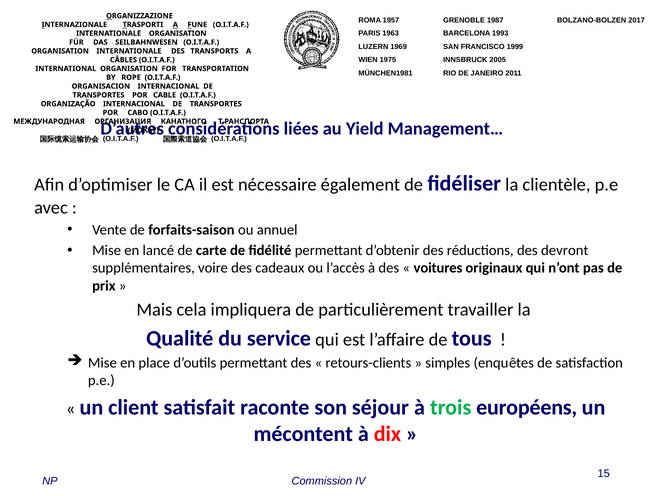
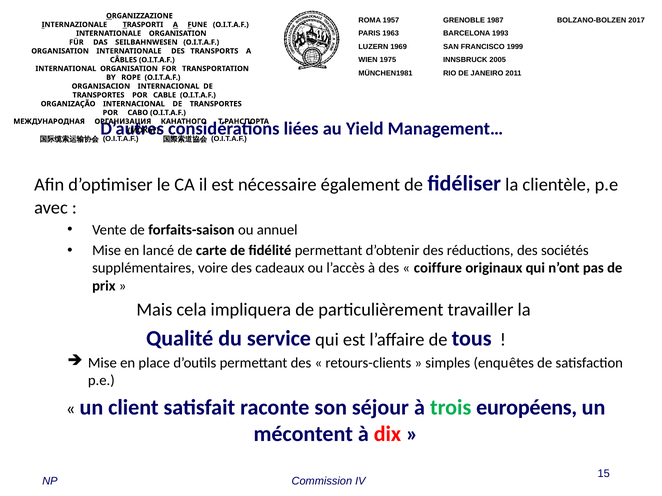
devront: devront -> sociétés (565, 251)
voitures: voitures -> coiffure (438, 268)
